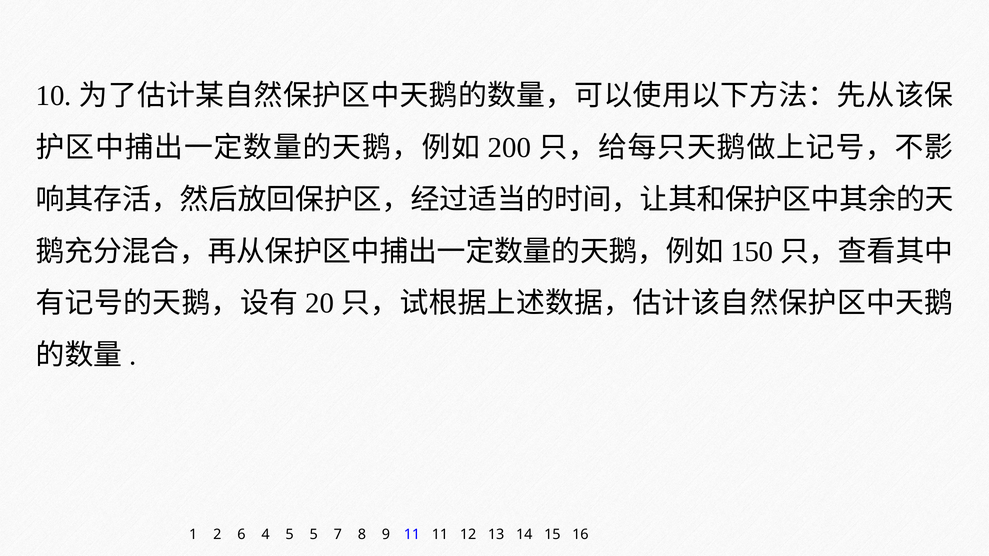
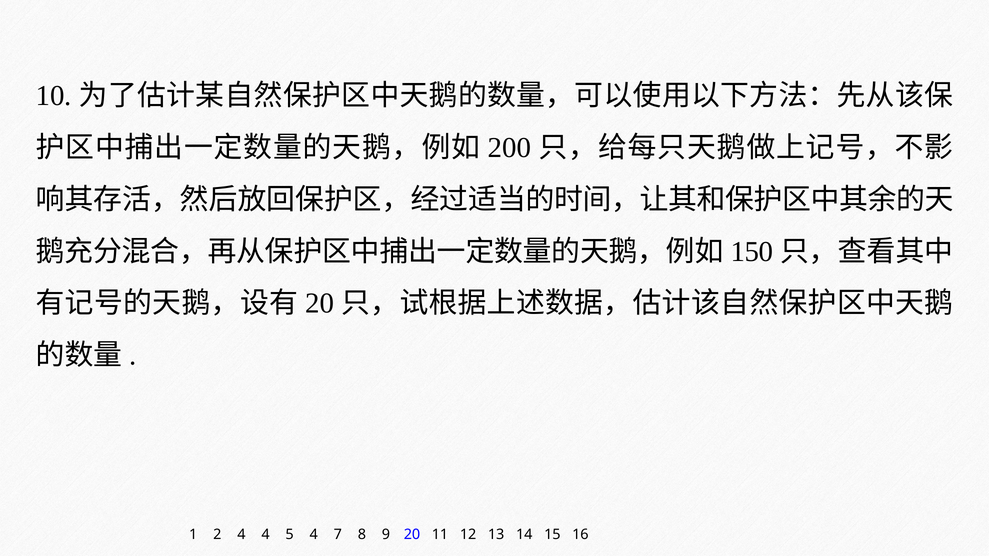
2 6: 6 -> 4 (241, 535)
5 5: 5 -> 4 (314, 535)
9 11: 11 -> 20 (412, 535)
